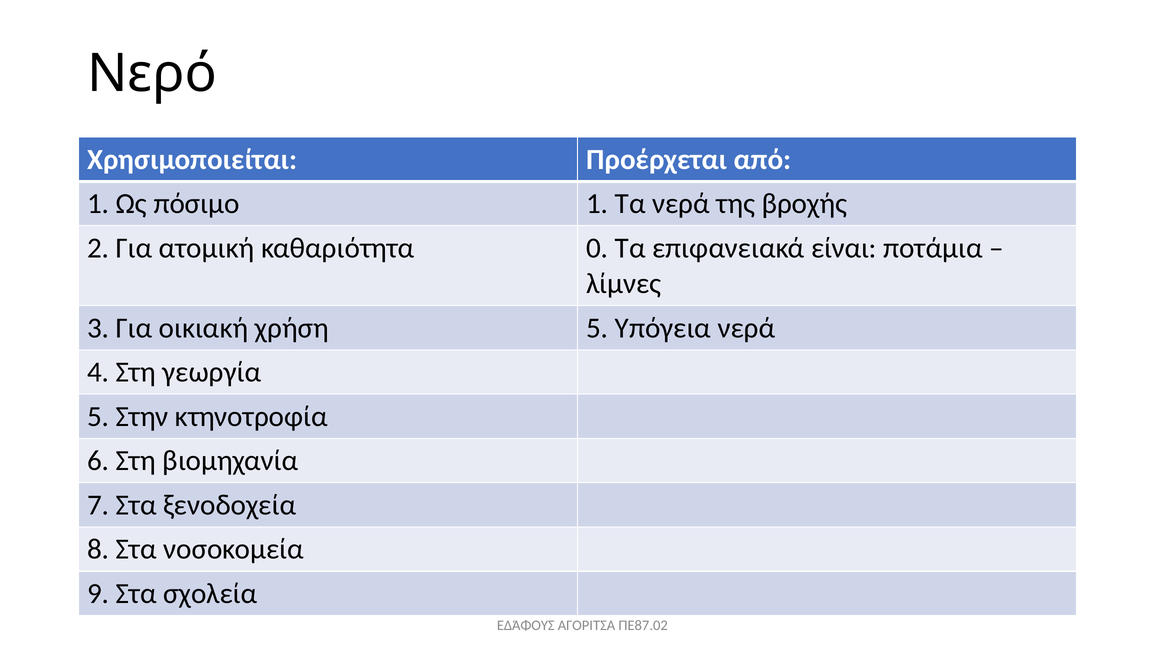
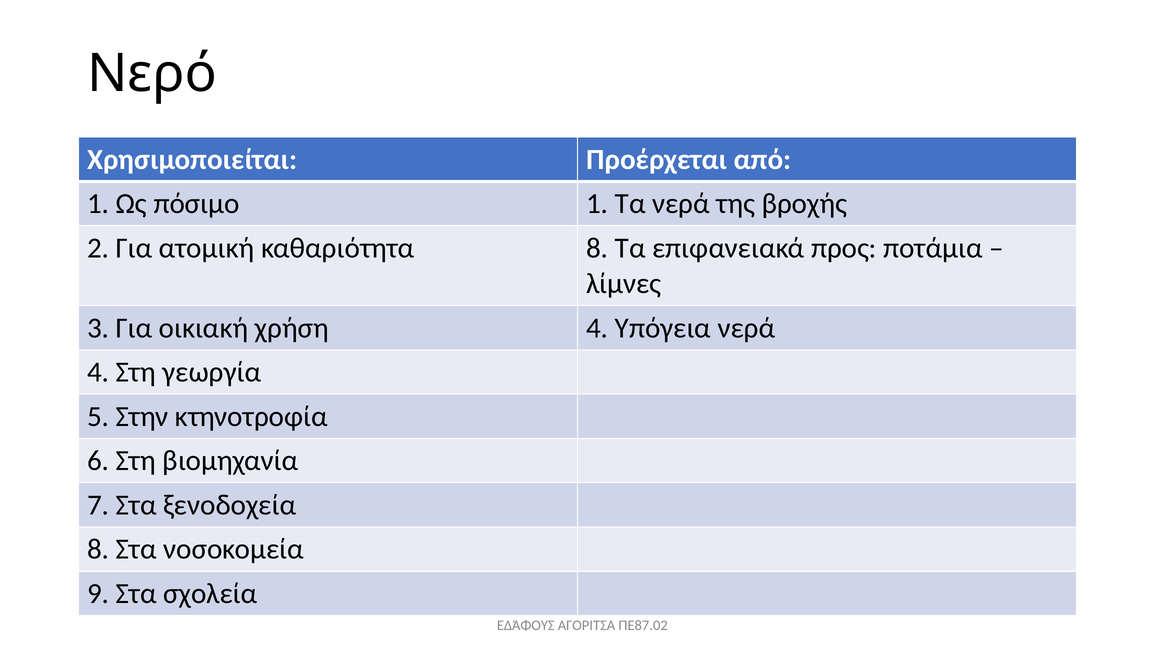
καθαριότητα 0: 0 -> 8 (597, 248)
είναι: είναι -> προς (844, 248)
χρήση 5: 5 -> 4 (597, 328)
